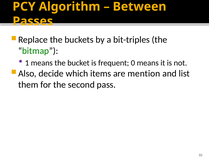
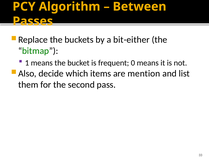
bit-triples: bit-triples -> bit-either (131, 40)
